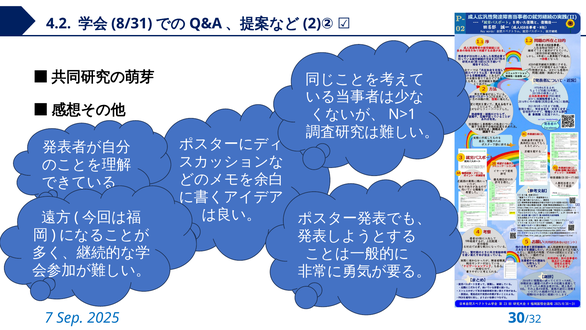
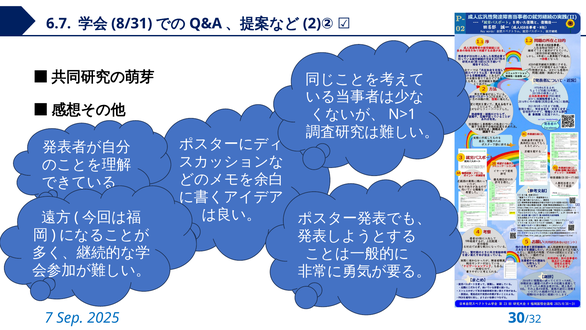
4.2: 4.2 -> 6.7 (59, 23)
